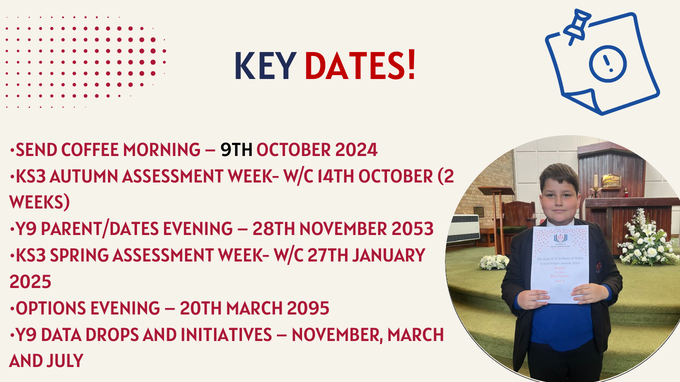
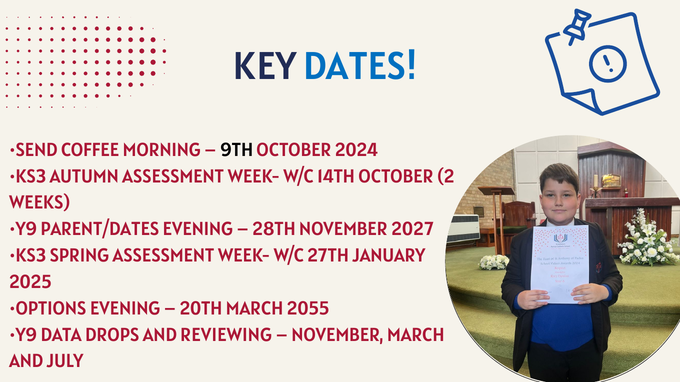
DATES colour: red -> blue (361, 67)
2053: 2053 -> 2027 (413, 229)
2095: 2095 -> 2055 (308, 309)
INITIATIVES: INITIATIVES -> REVIEWING (226, 335)
